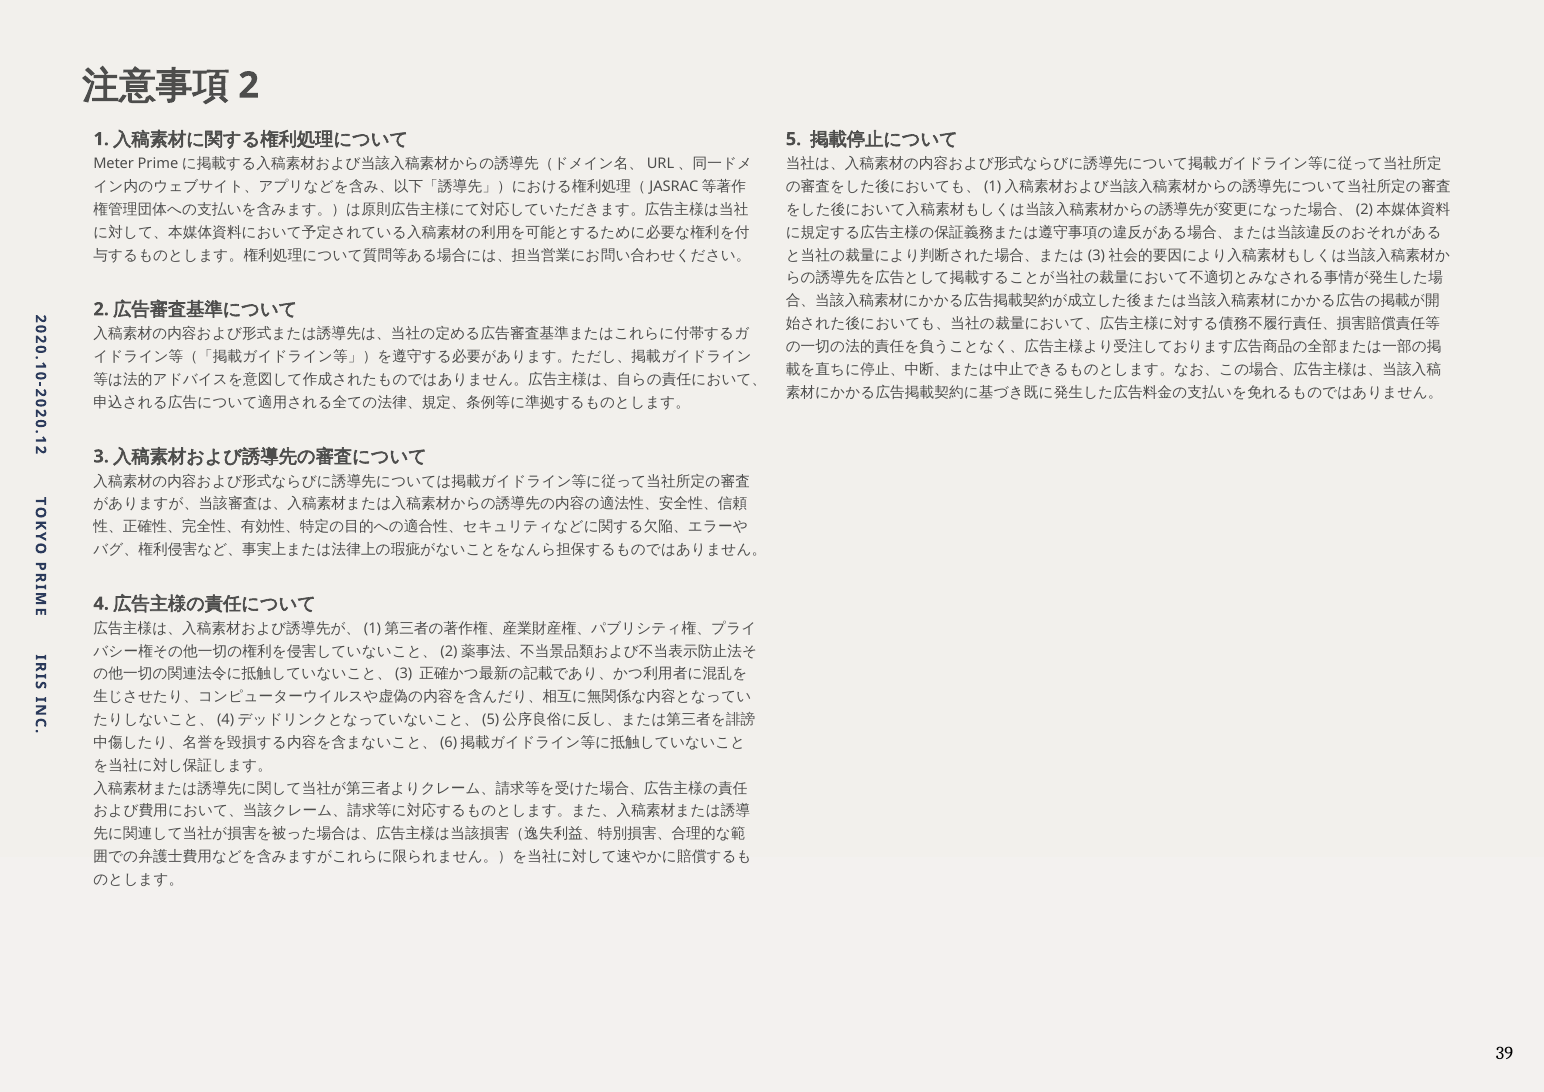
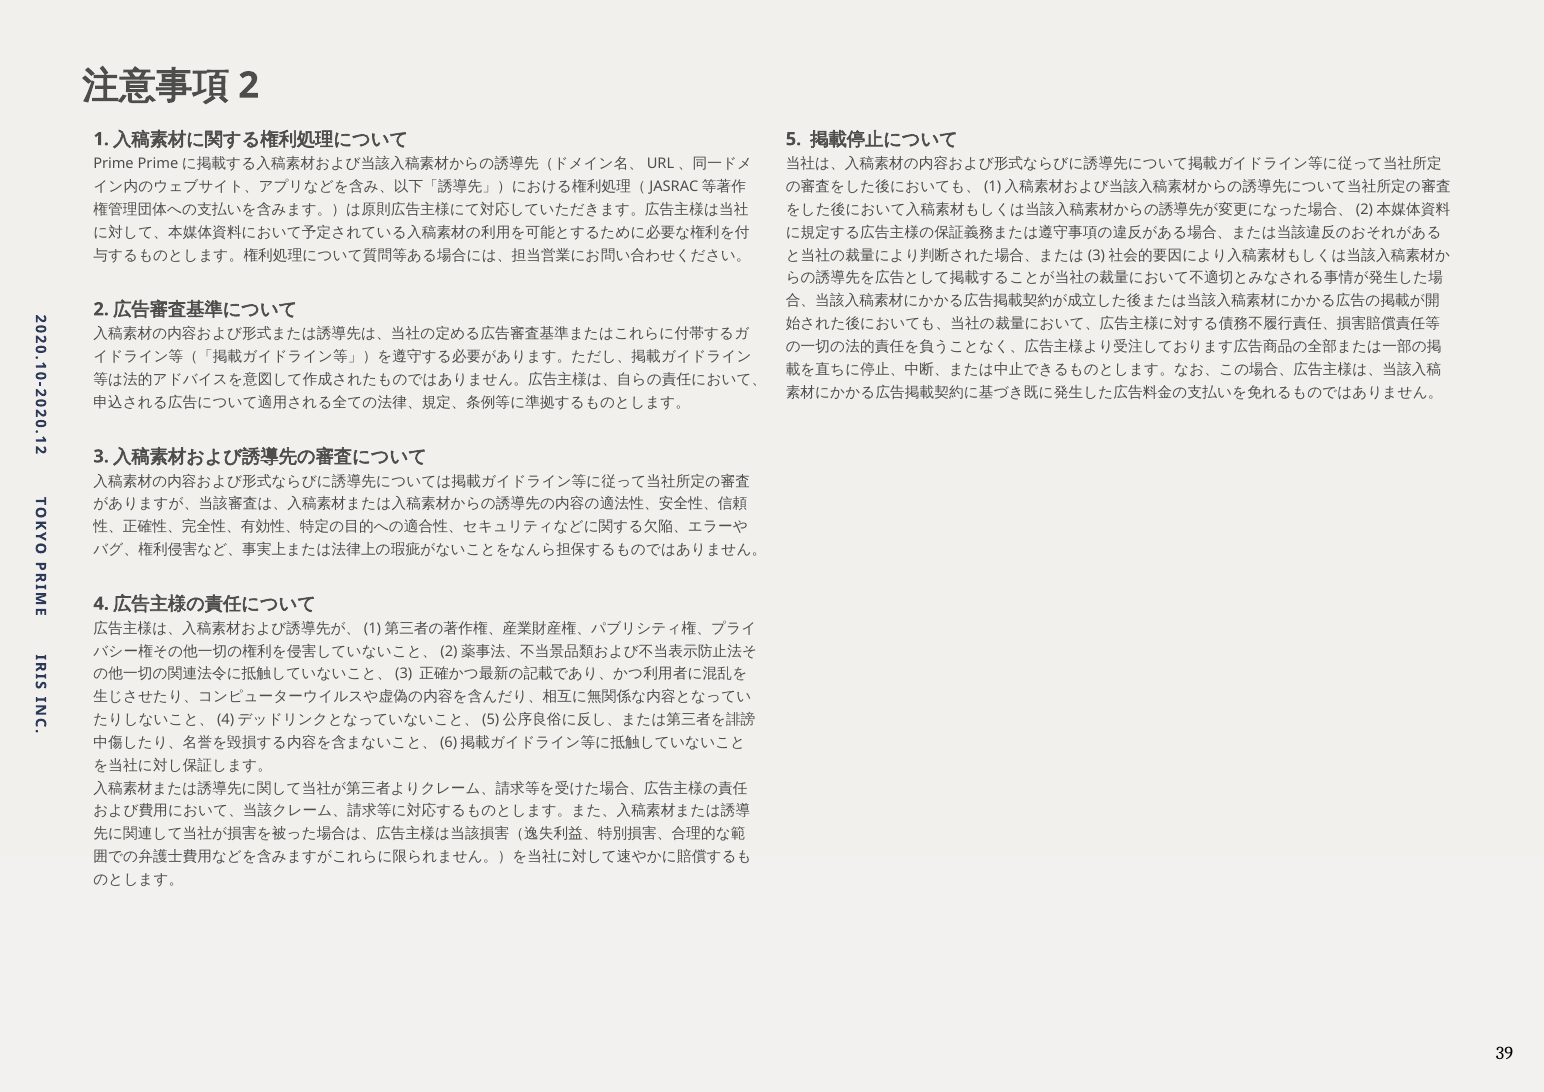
Meter: Meter -> Prime (114, 164)
